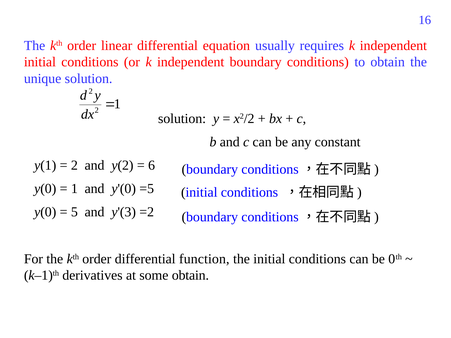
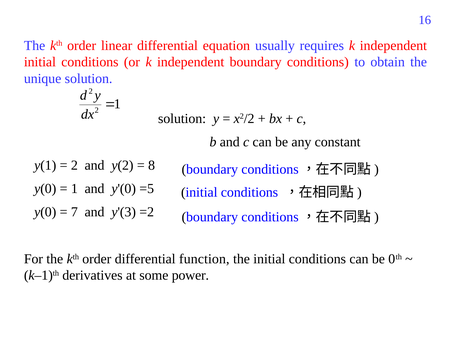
6: 6 -> 8 (152, 165)
5: 5 -> 7 (74, 212)
some obtain: obtain -> power (190, 276)
